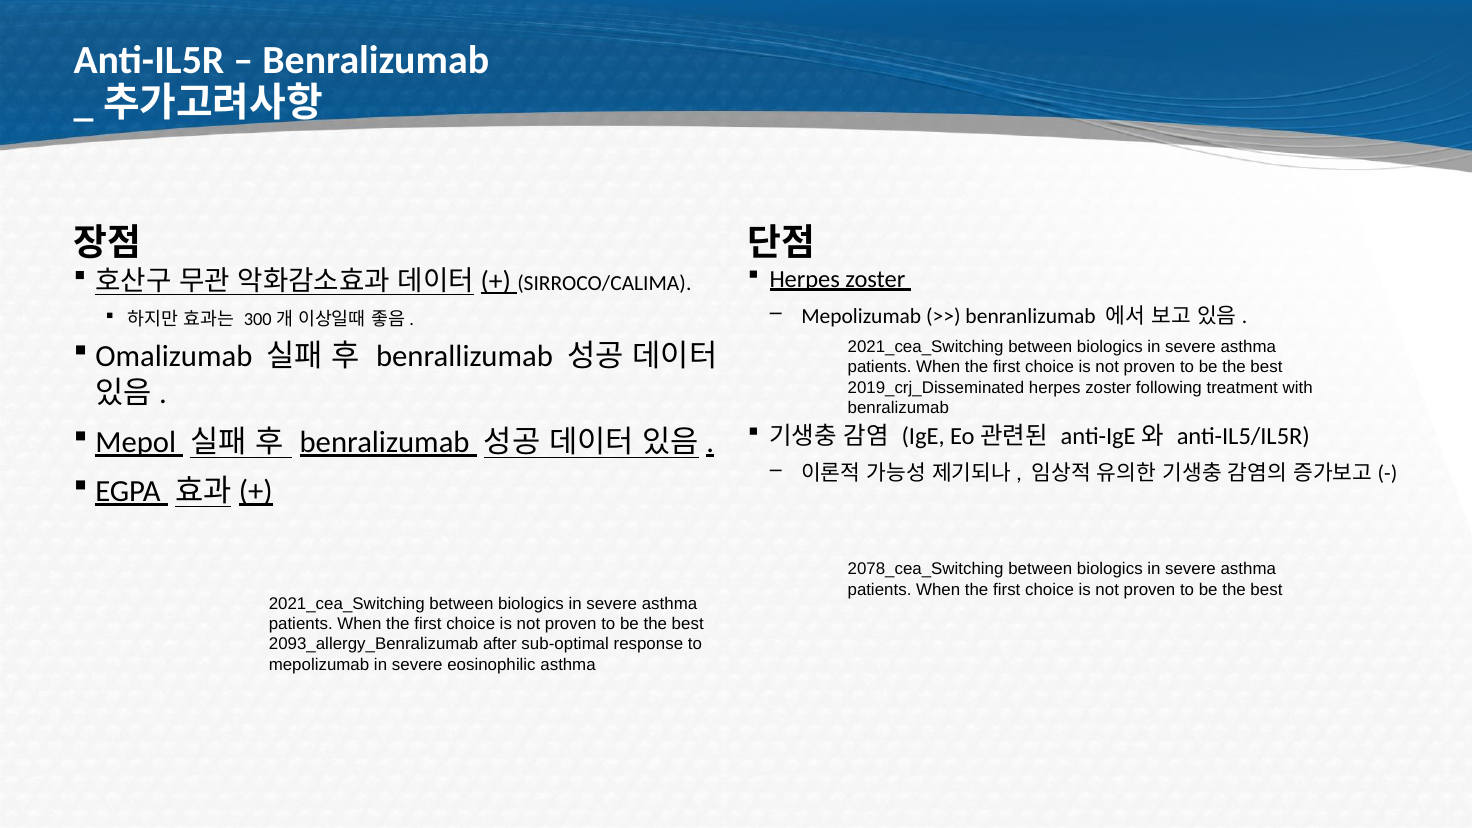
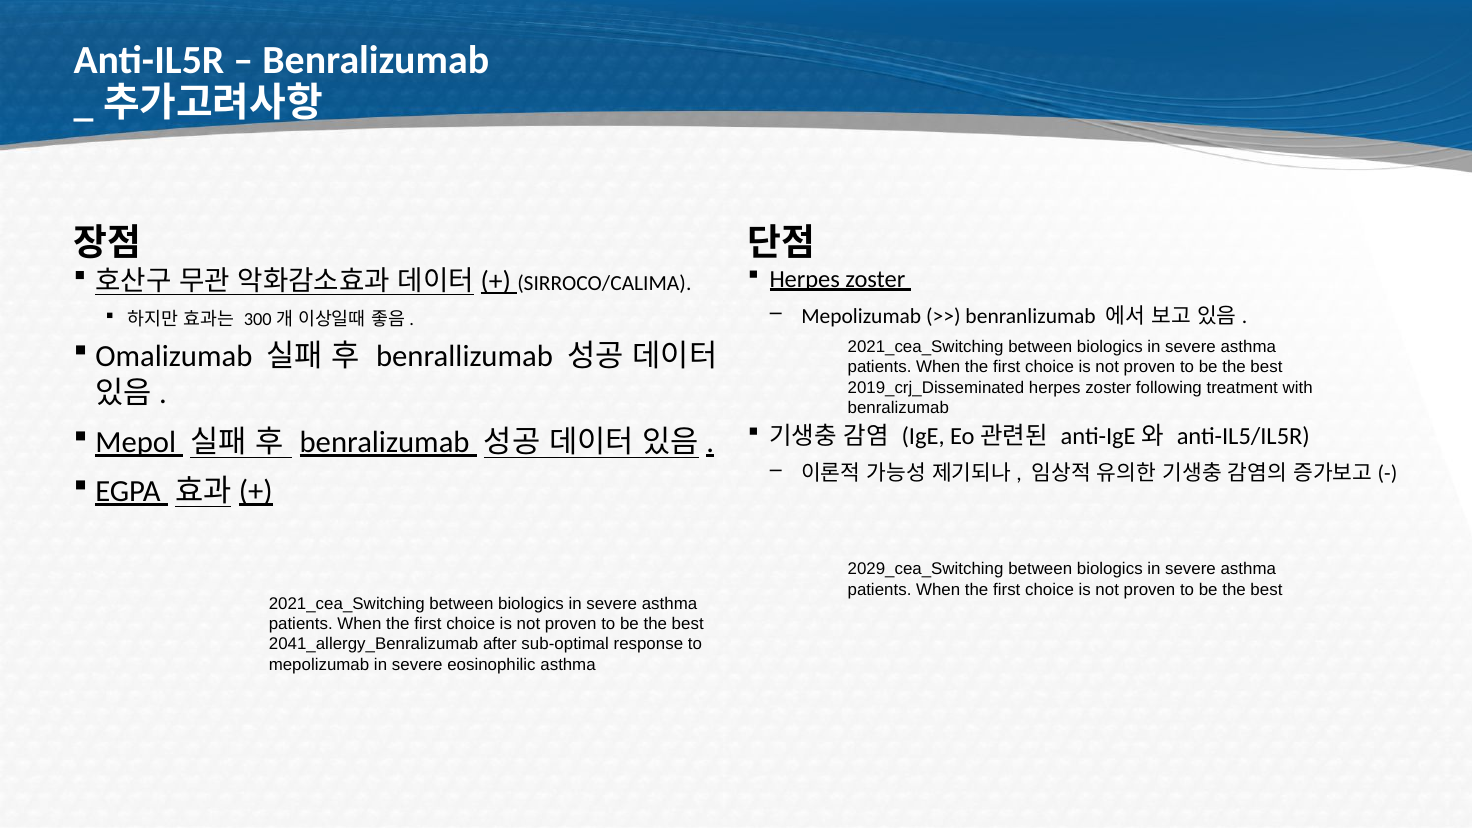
2078_cea_Switching: 2078_cea_Switching -> 2029_cea_Switching (926, 569)
2093_allergy_Benralizumab: 2093_allergy_Benralizumab -> 2041_allergy_Benralizumab (374, 644)
